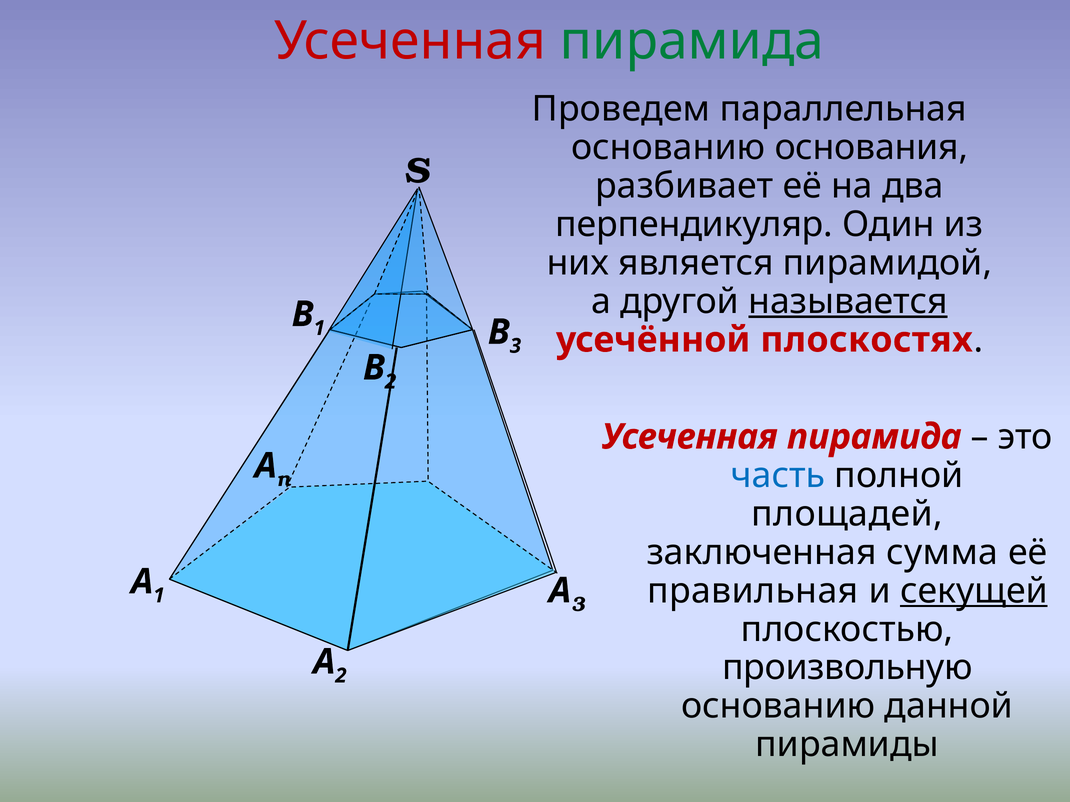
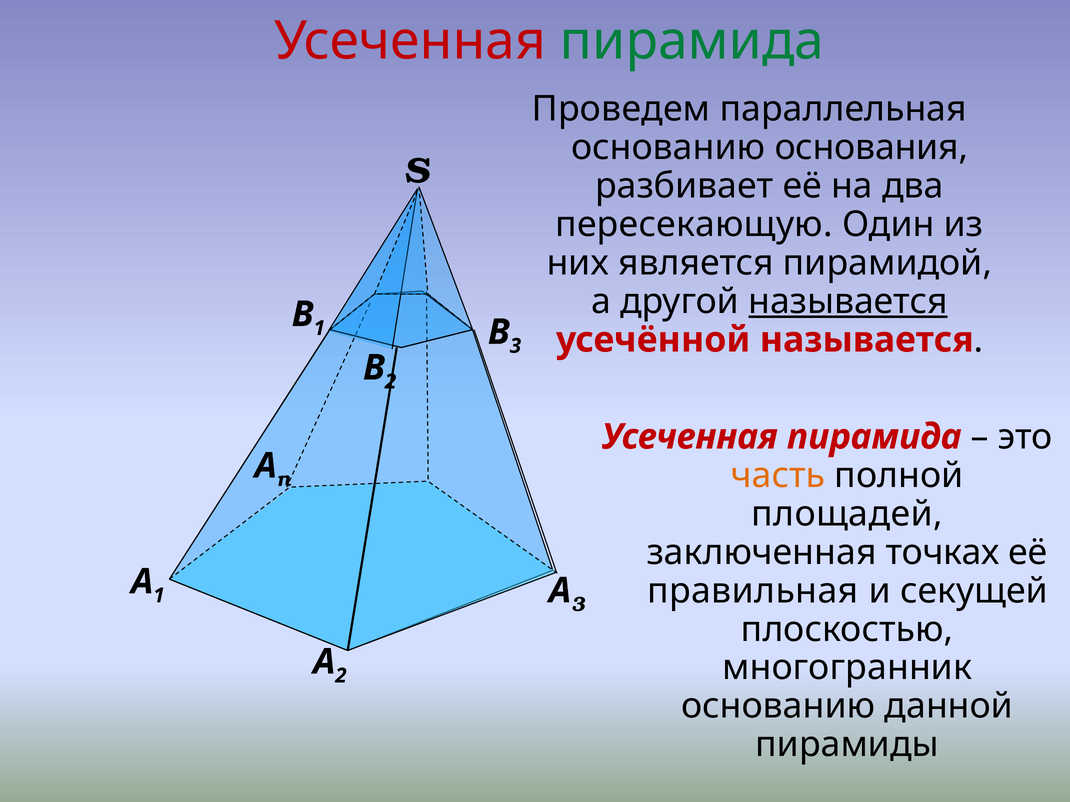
перпендикуляр: перпендикуляр -> пересекающую (694, 225)
усечённой плоскостях: плоскостях -> называется (867, 340)
часть colour: blue -> orange (778, 476)
сумма: сумма -> точках (943, 553)
секущей underline: present -> none (974, 591)
произвольную: произвольную -> многогранник (847, 668)
